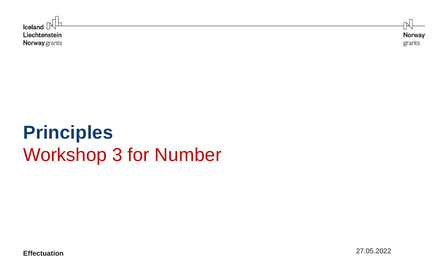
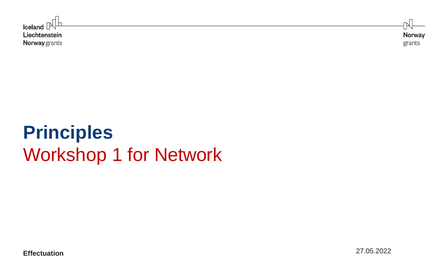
3: 3 -> 1 (117, 155)
Number: Number -> Network (188, 155)
